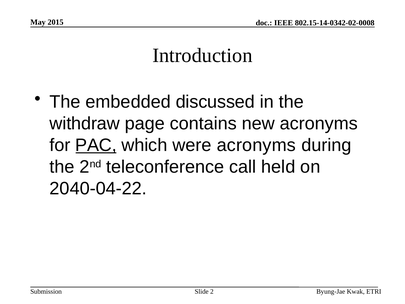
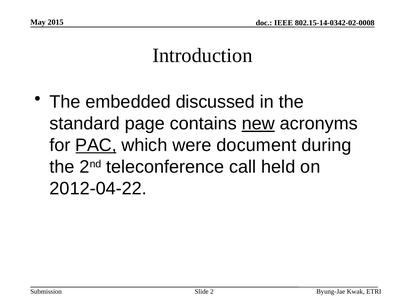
withdraw: withdraw -> standard (85, 123)
new underline: none -> present (258, 123)
were acronyms: acronyms -> document (256, 145)
2040-04-22: 2040-04-22 -> 2012-04-22 (98, 188)
